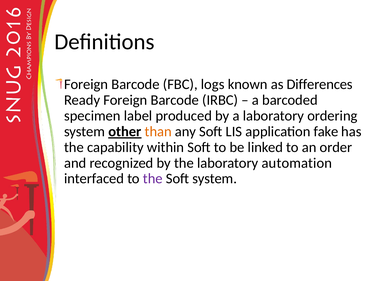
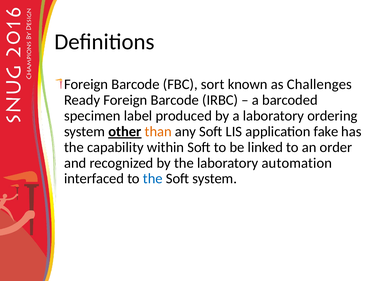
logs: logs -> sort (213, 84)
Differences: Differences -> Challenges (319, 84)
the colour: purple -> blue (153, 178)
